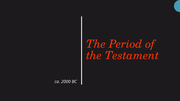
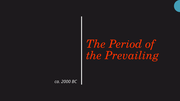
Testament: Testament -> Prevailing (132, 56)
